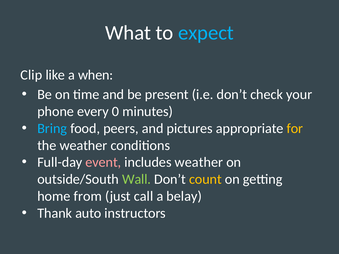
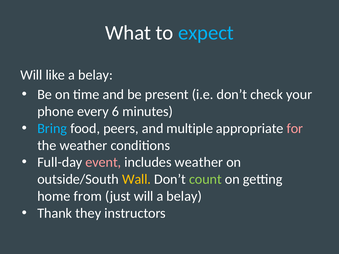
Clip: Clip -> Will (31, 75)
like a when: when -> belay (96, 75)
0: 0 -> 6 (115, 112)
pictures: pictures -> multiple (190, 129)
for colour: yellow -> pink (295, 129)
Wall colour: light green -> yellow (137, 179)
count colour: yellow -> light green (205, 179)
just call: call -> will (144, 196)
auto: auto -> they (88, 213)
